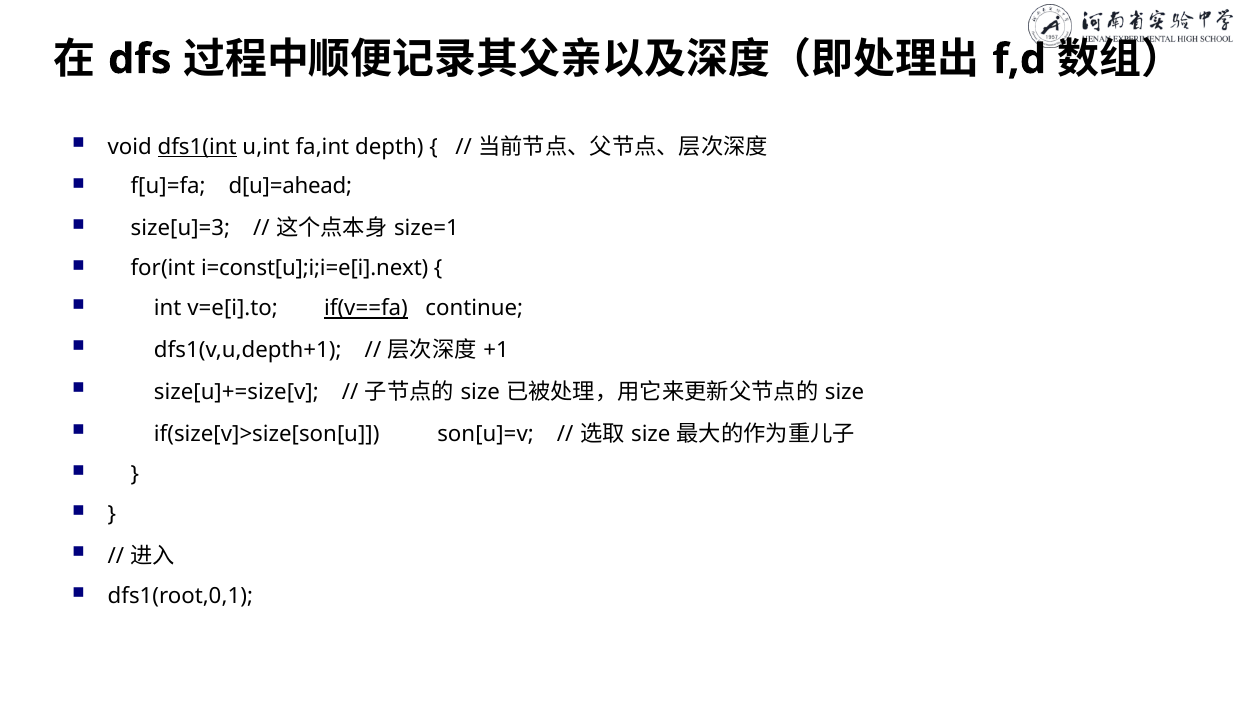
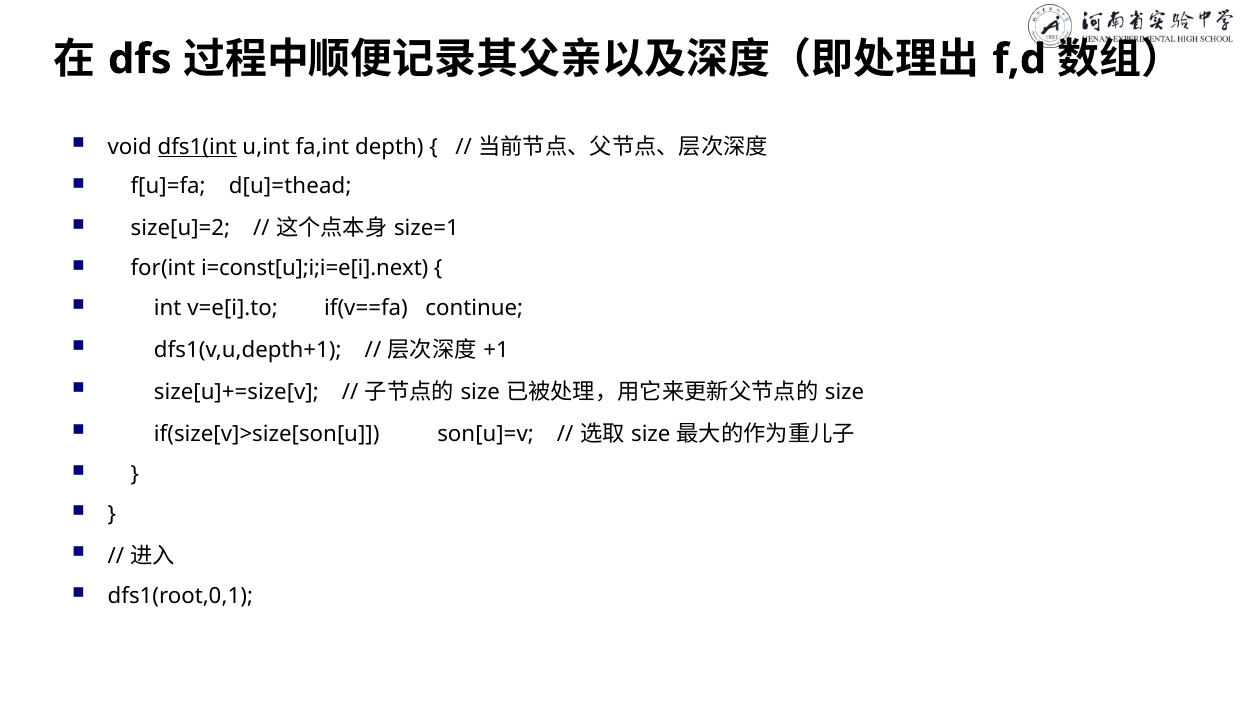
d[u]=ahead: d[u]=ahead -> d[u]=thead (290, 187)
size[u]=3: size[u]=3 -> size[u]=2 (180, 229)
if(v==fa underline: present -> none (366, 308)
